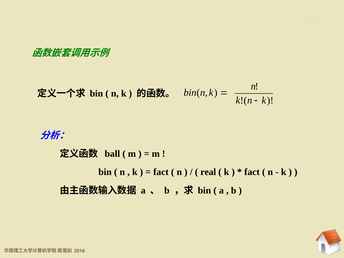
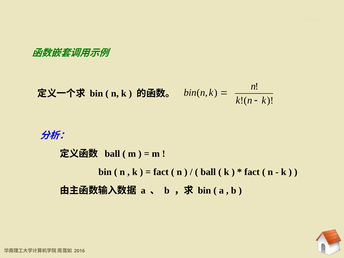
real: real -> ball (208, 172)
